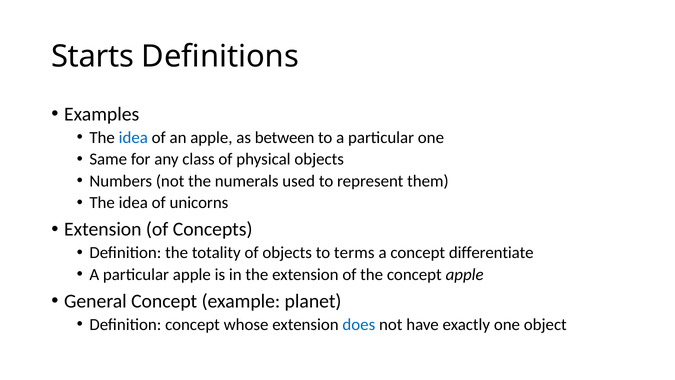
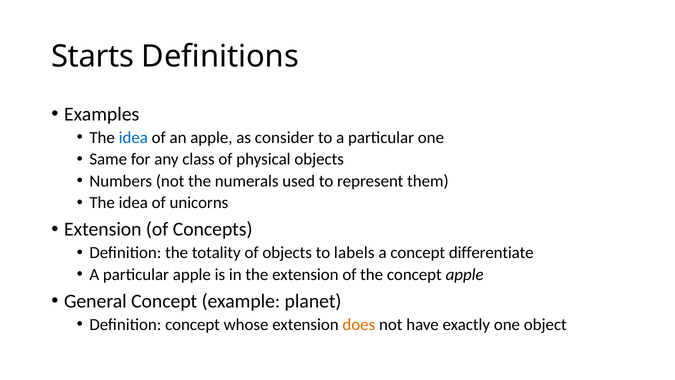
between: between -> consider (284, 137)
terms: terms -> labels (354, 253)
does colour: blue -> orange (359, 324)
